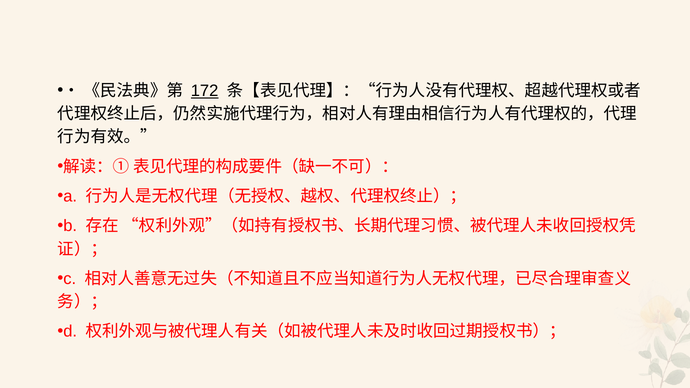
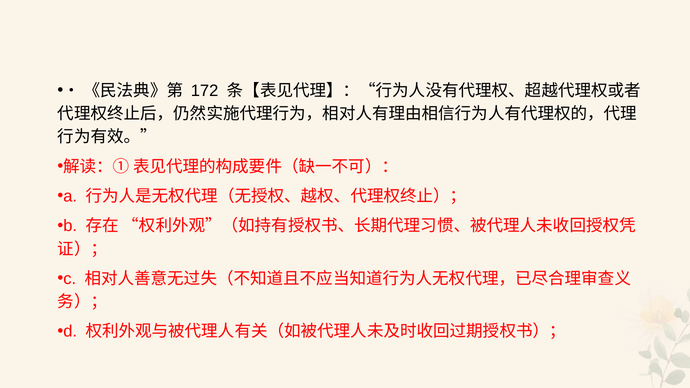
172 underline: present -> none (205, 91)
